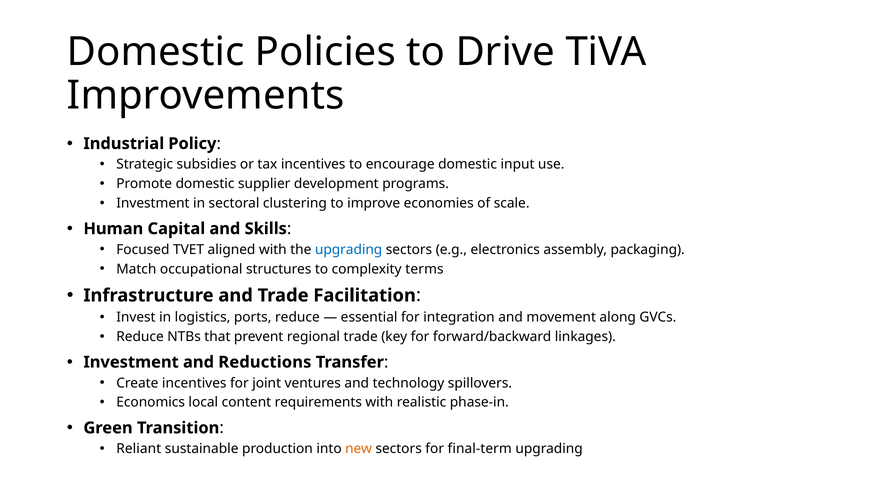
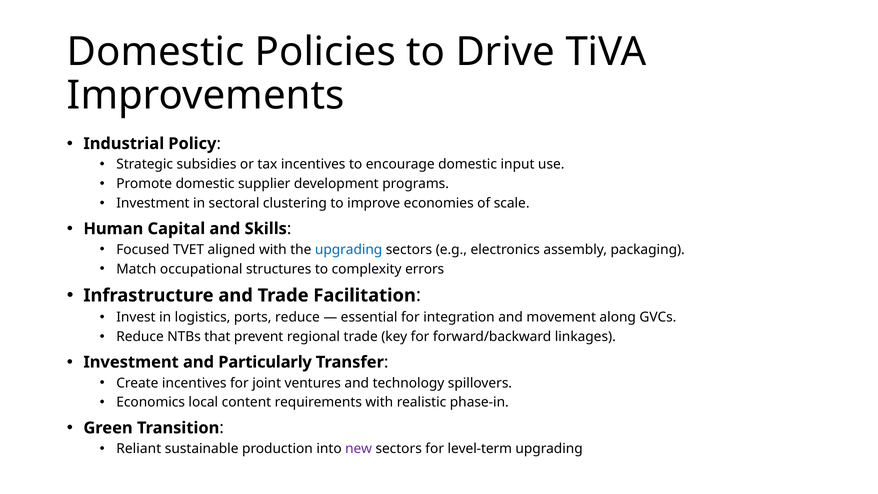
terms: terms -> errors (425, 269)
Reductions: Reductions -> Particularly (265, 362)
new colour: orange -> purple (359, 449)
final-term: final-term -> level-term (480, 449)
